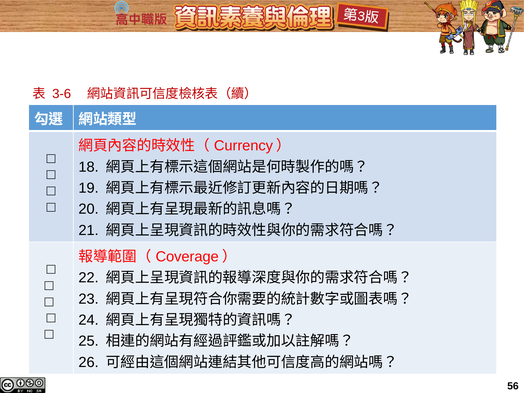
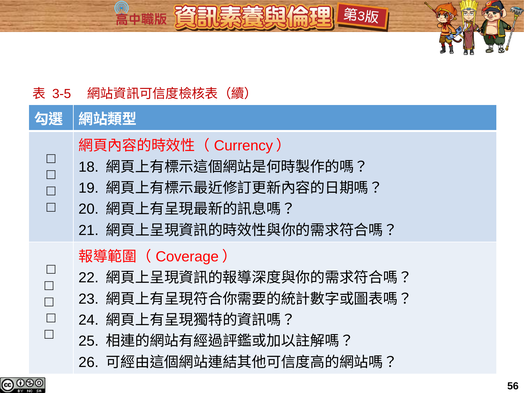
3-6: 3-6 -> 3-5 (62, 94)
